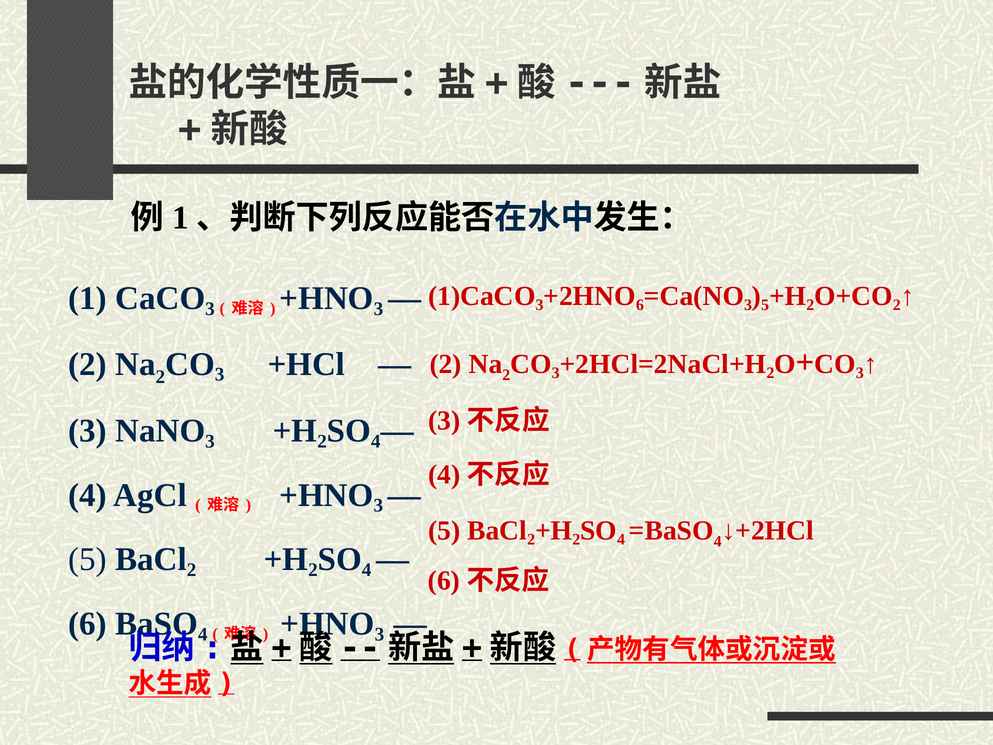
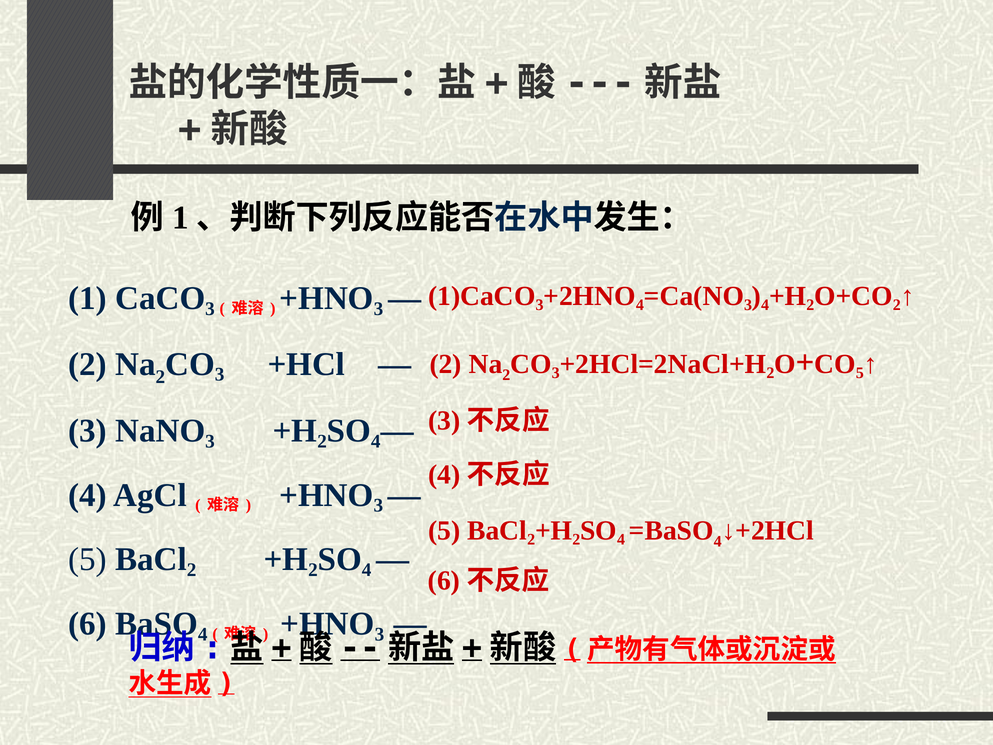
6: 6 -> 4 (640, 305)
5: 5 -> 4 (765, 305)
3: 3 -> 5 (860, 373)
